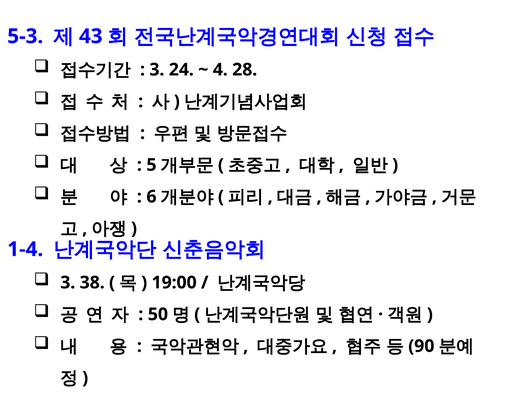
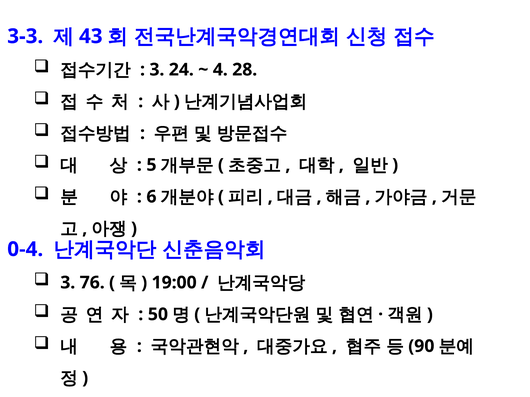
5-3: 5-3 -> 3-3 (25, 36)
1-4: 1-4 -> 0-4 (25, 250)
38: 38 -> 76 (92, 283)
